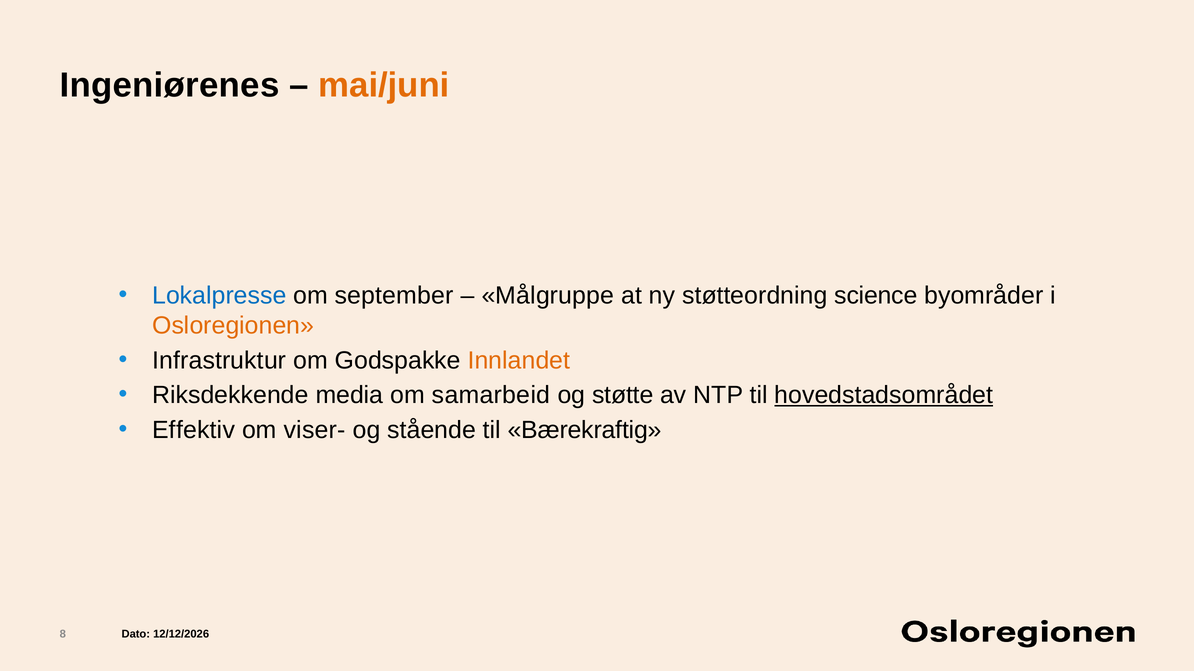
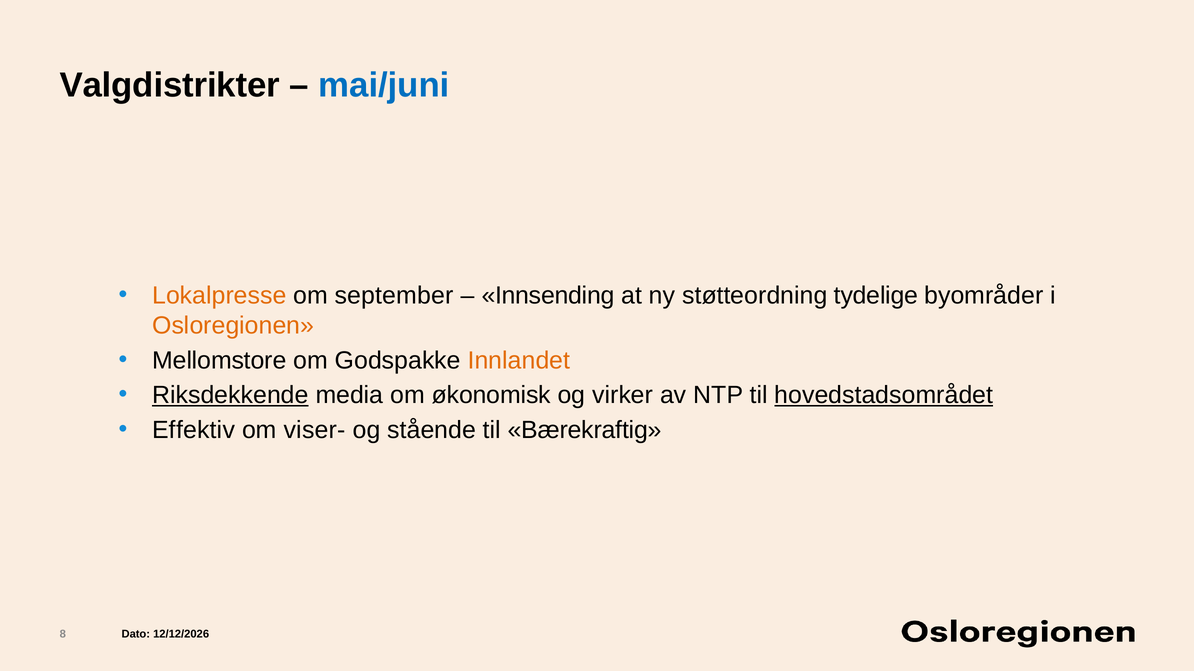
Ingeniørenes: Ingeniørenes -> Valgdistrikter (170, 85)
mai/juni colour: orange -> blue (384, 85)
Lokalpresse colour: blue -> orange (219, 296)
Målgruppe: Målgruppe -> Innsending (548, 296)
science: science -> tydelige (876, 296)
Infrastruktur: Infrastruktur -> Mellomstore (219, 361)
Riksdekkende underline: none -> present (230, 395)
samarbeid: samarbeid -> økonomisk (491, 395)
støtte: støtte -> virker (623, 395)
